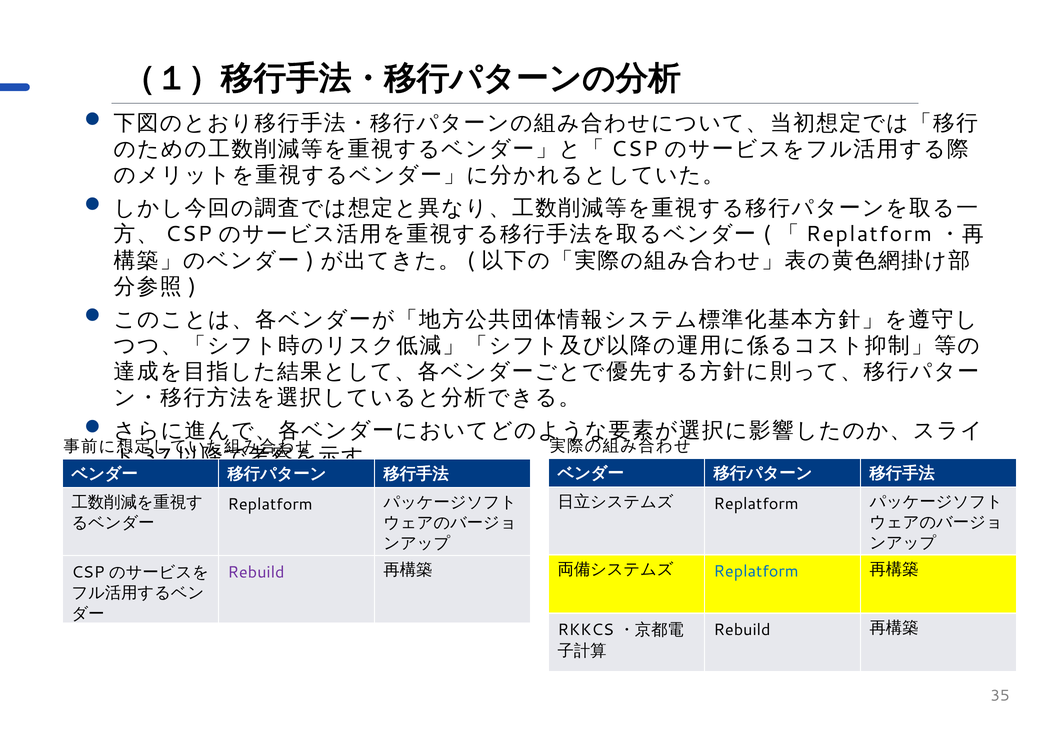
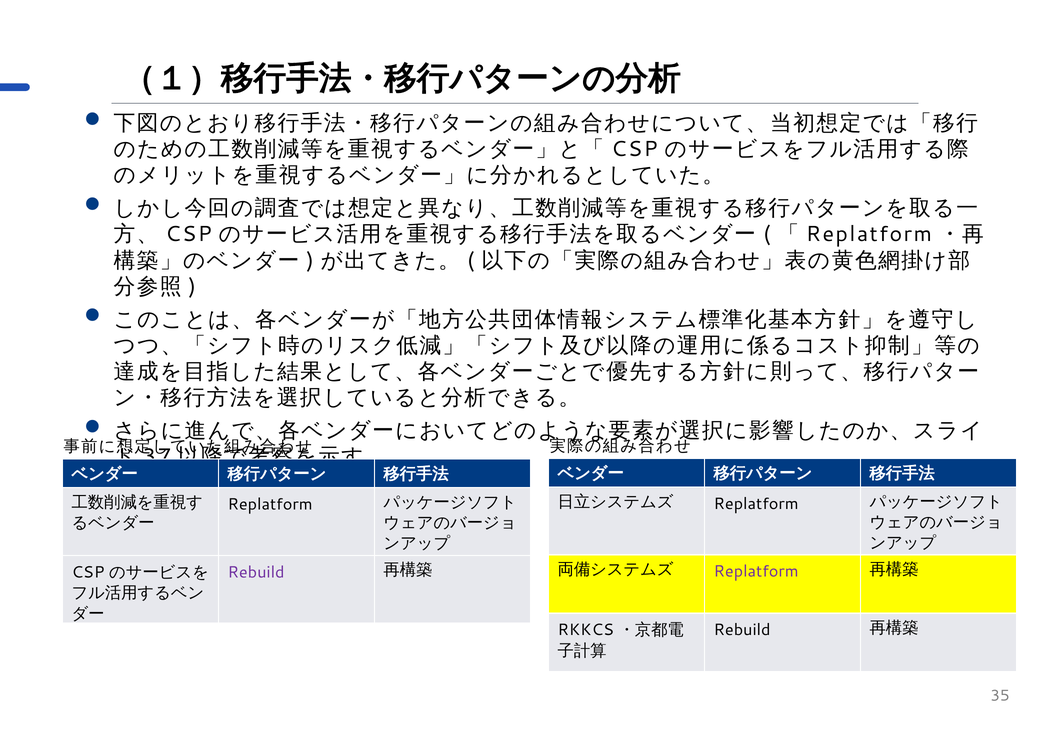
Replatform colour: blue -> purple (756, 572)
